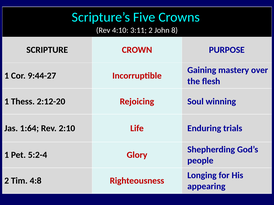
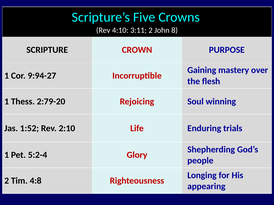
9:44-27: 9:44-27 -> 9:94-27 (42, 76)
2:12-20: 2:12-20 -> 2:79-20 (51, 102)
1:64: 1:64 -> 1:52 (29, 129)
